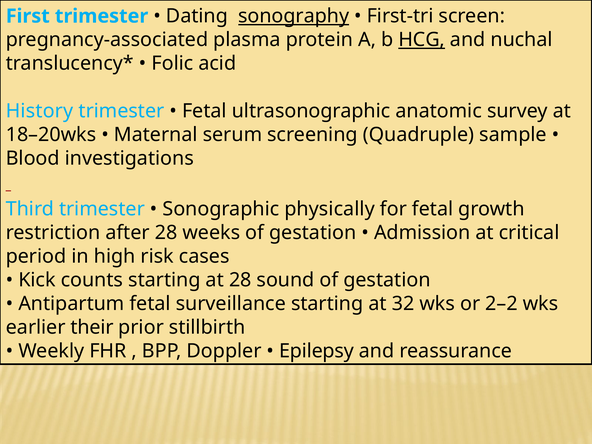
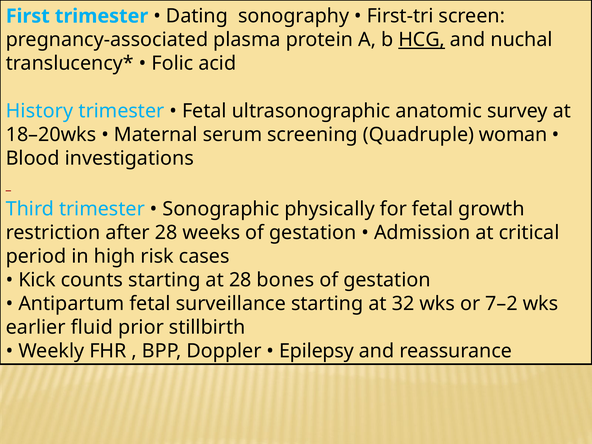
sonography underline: present -> none (294, 16)
sample: sample -> woman (513, 135)
sound: sound -> bones (285, 280)
2–2: 2–2 -> 7–2 (501, 304)
their: their -> fluid (92, 327)
